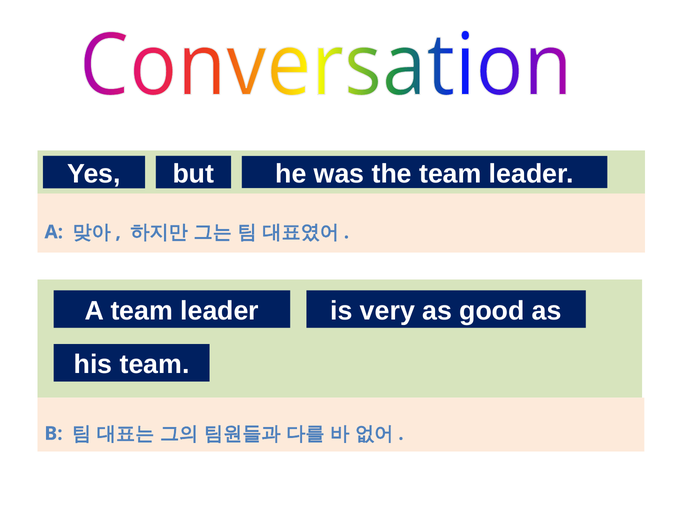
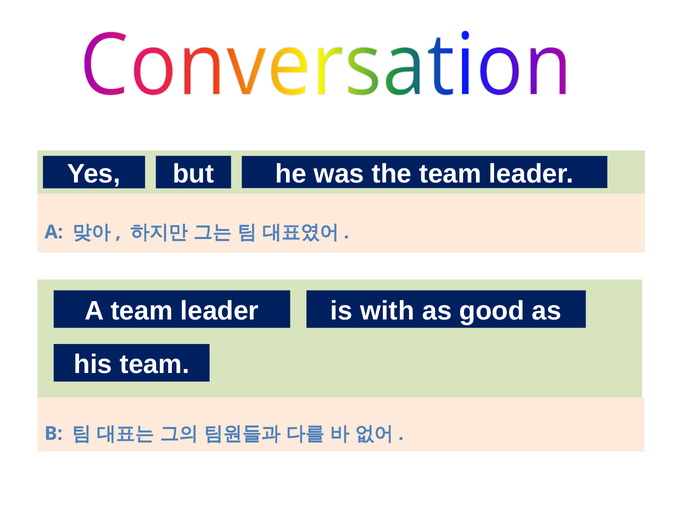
very: very -> with (387, 311)
